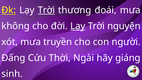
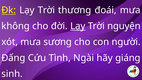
Trời underline: present -> none (46, 10)
truyền: truyền -> sương (58, 42)
Thời: Thời -> Tình (60, 58)
